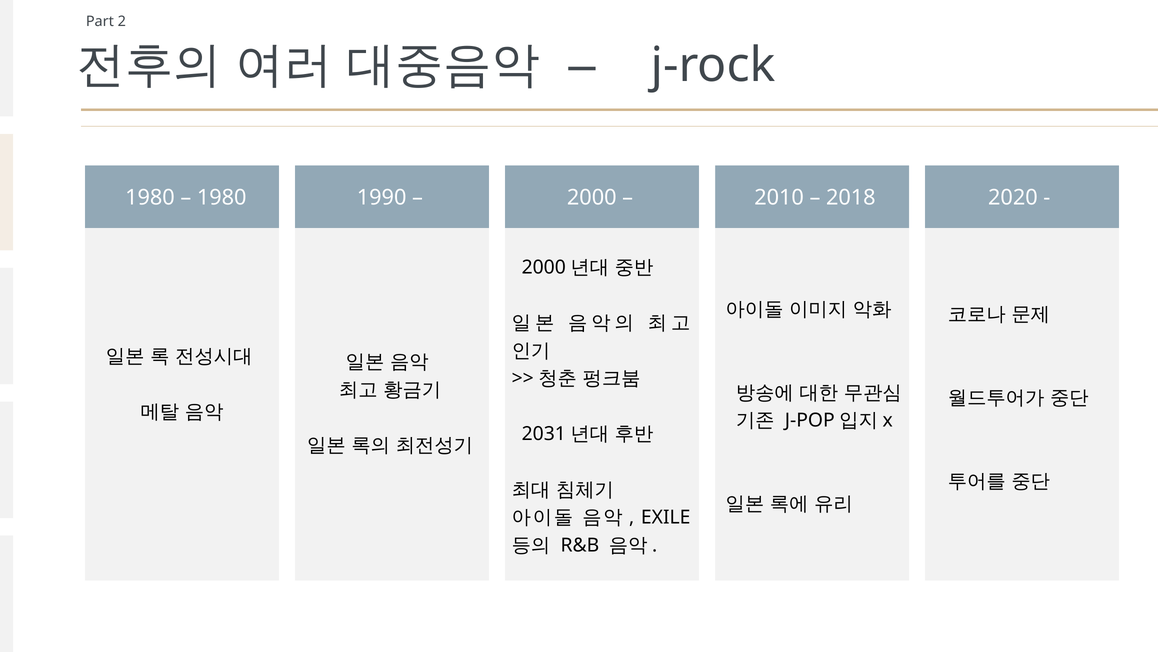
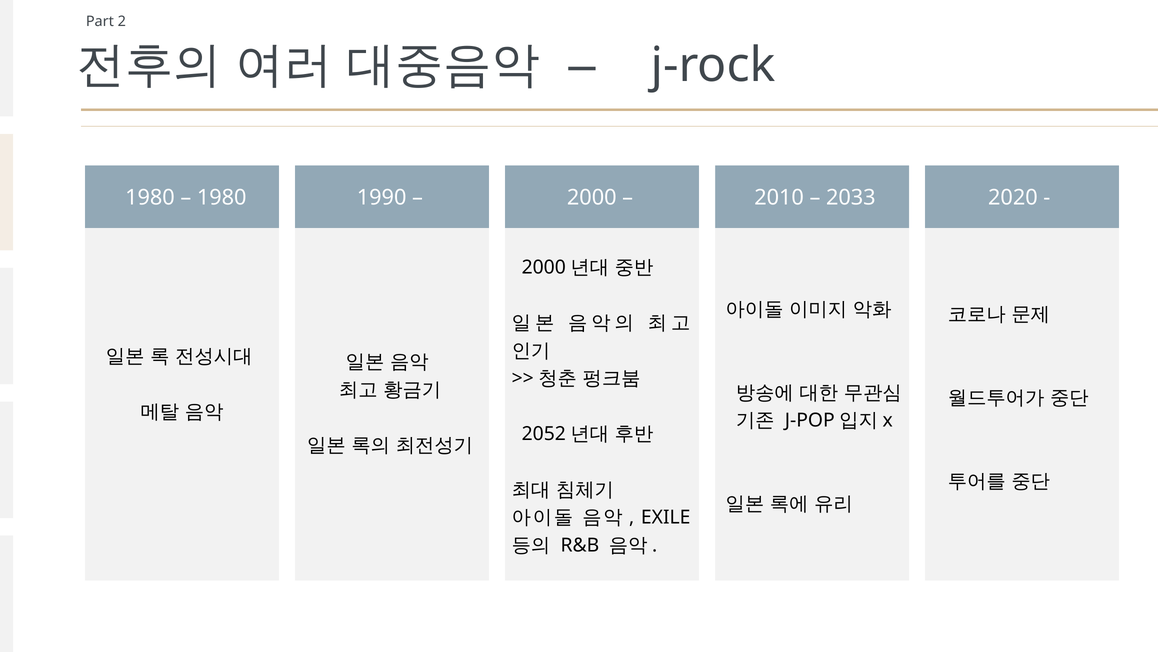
2018: 2018 -> 2033 (851, 197)
2031: 2031 -> 2052 (544, 434)
